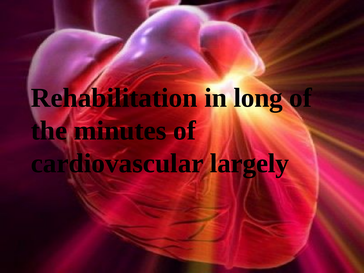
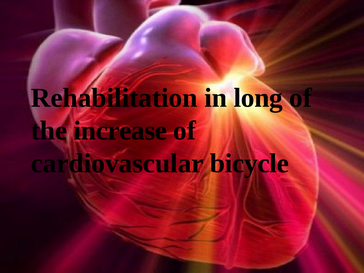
minutes: minutes -> increase (120, 131)
largely: largely -> bicycle (249, 163)
